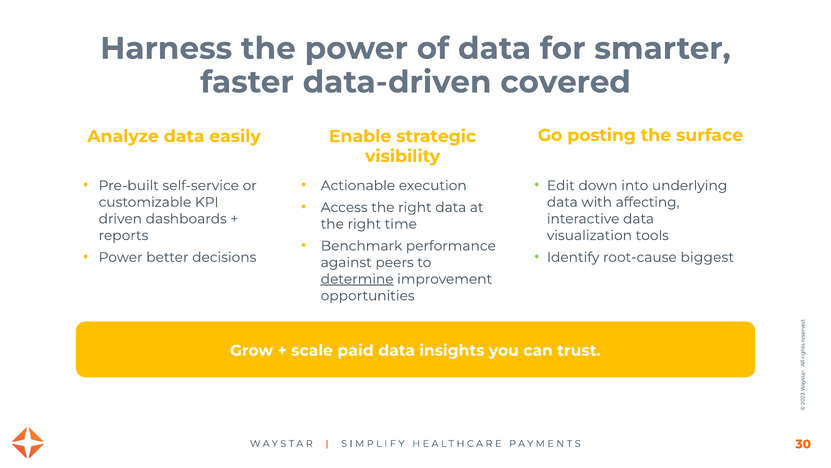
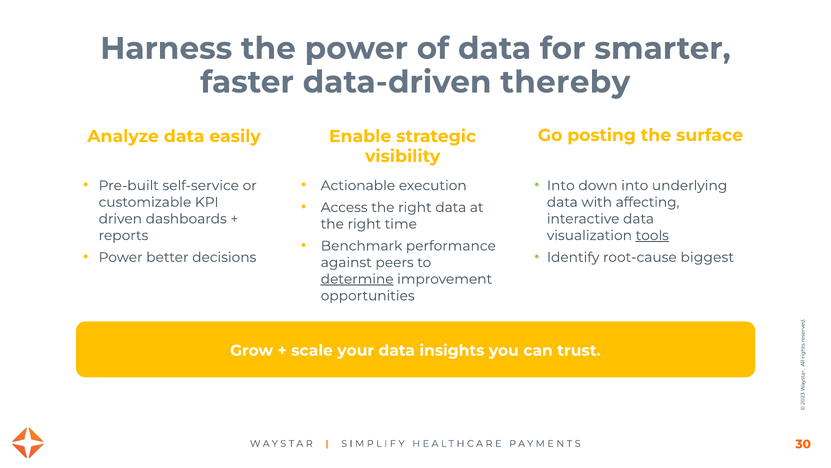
covered: covered -> thereby (565, 82)
Edit: Edit -> Into (561, 185)
tools underline: none -> present (652, 235)
paid: paid -> your (356, 350)
